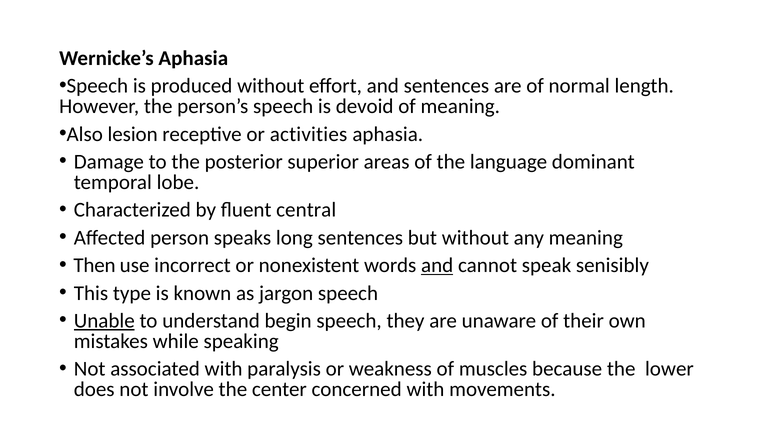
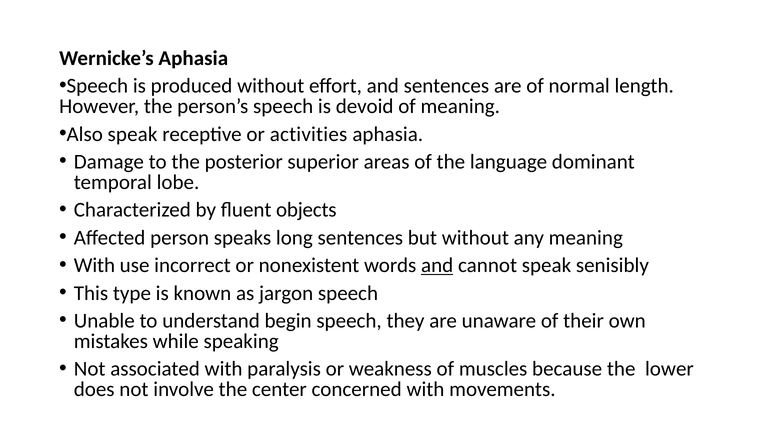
Also lesion: lesion -> speak (133, 134)
central: central -> objects (306, 210)
Then: Then -> With (94, 265)
Unable underline: present -> none (104, 321)
